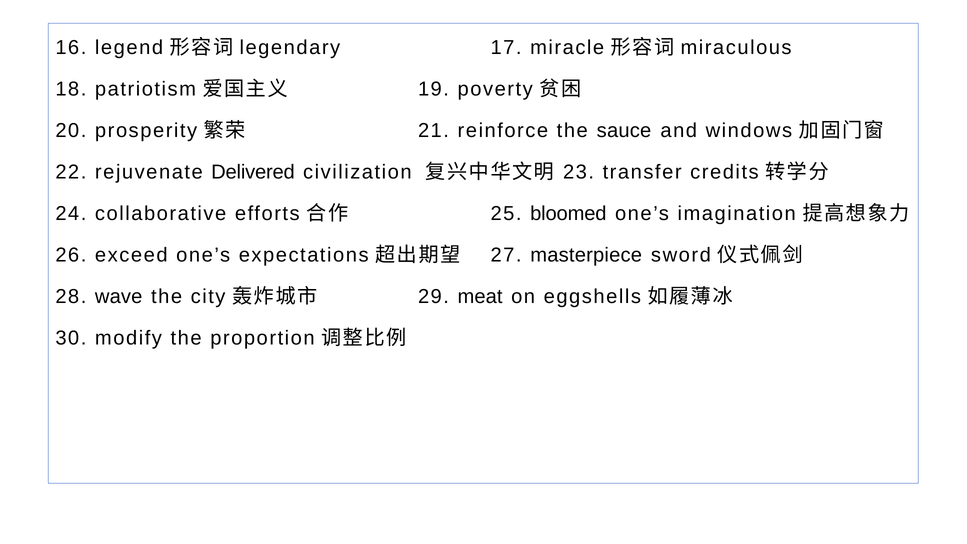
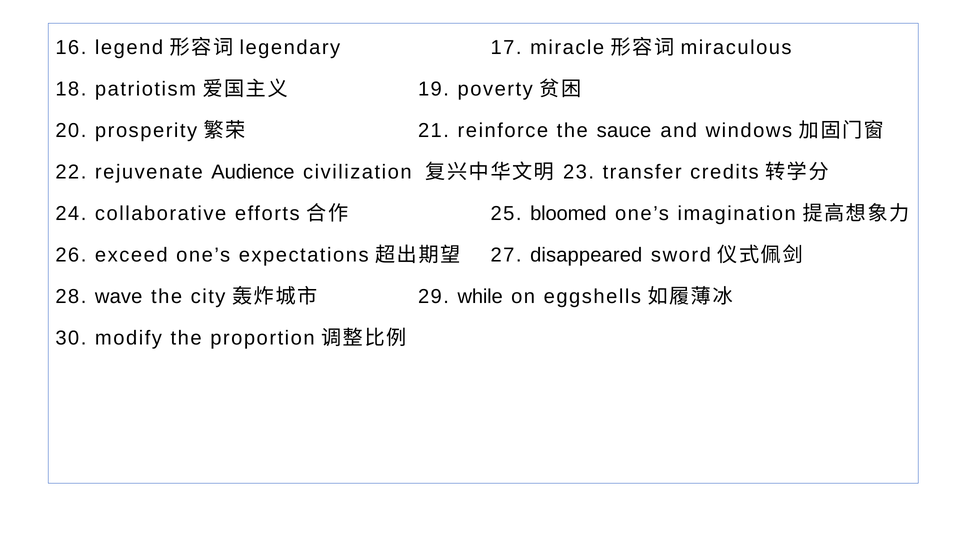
Delivered: Delivered -> Audience (253, 172)
masterpiece: masterpiece -> disappeared (586, 255)
meat: meat -> while (480, 297)
